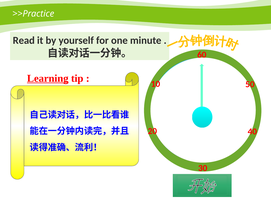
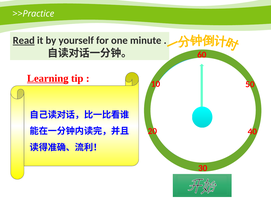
Read underline: none -> present (24, 40)
